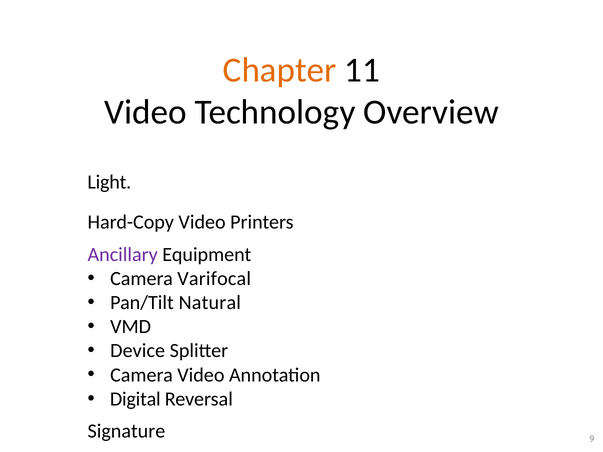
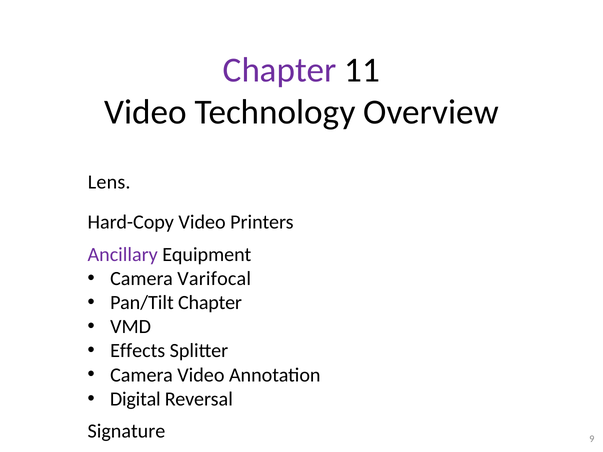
Chapter colour: orange -> purple (280, 70)
Light: Light -> Lens (109, 182)
Pan/Tilt Natural: Natural -> Chapter (210, 303)
Device: Device -> Effects (138, 351)
